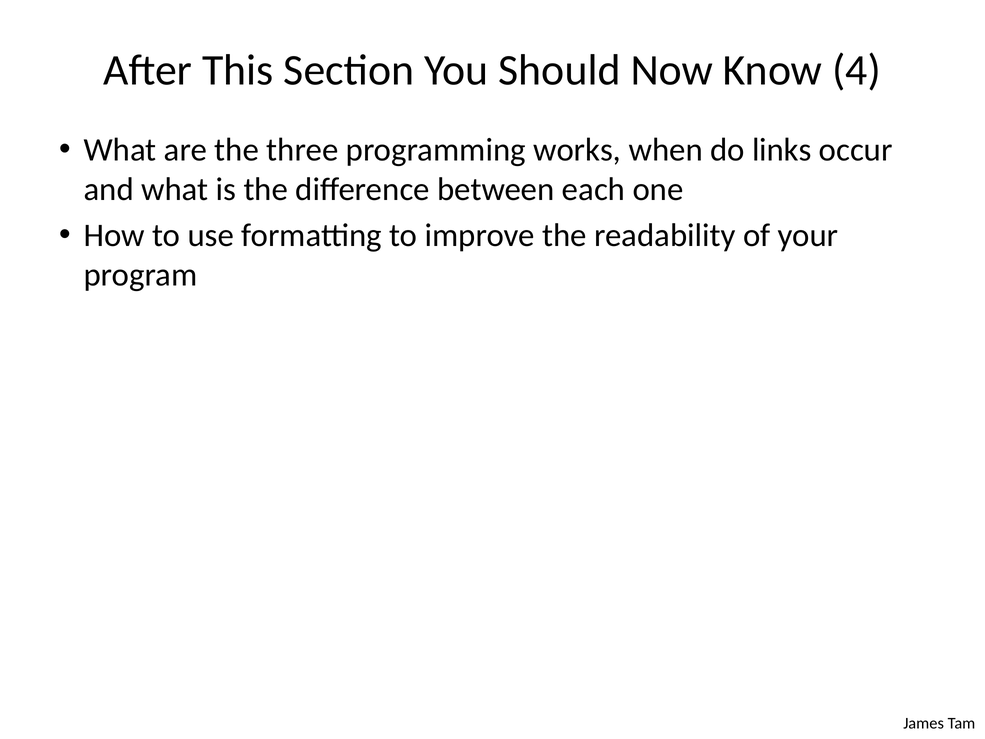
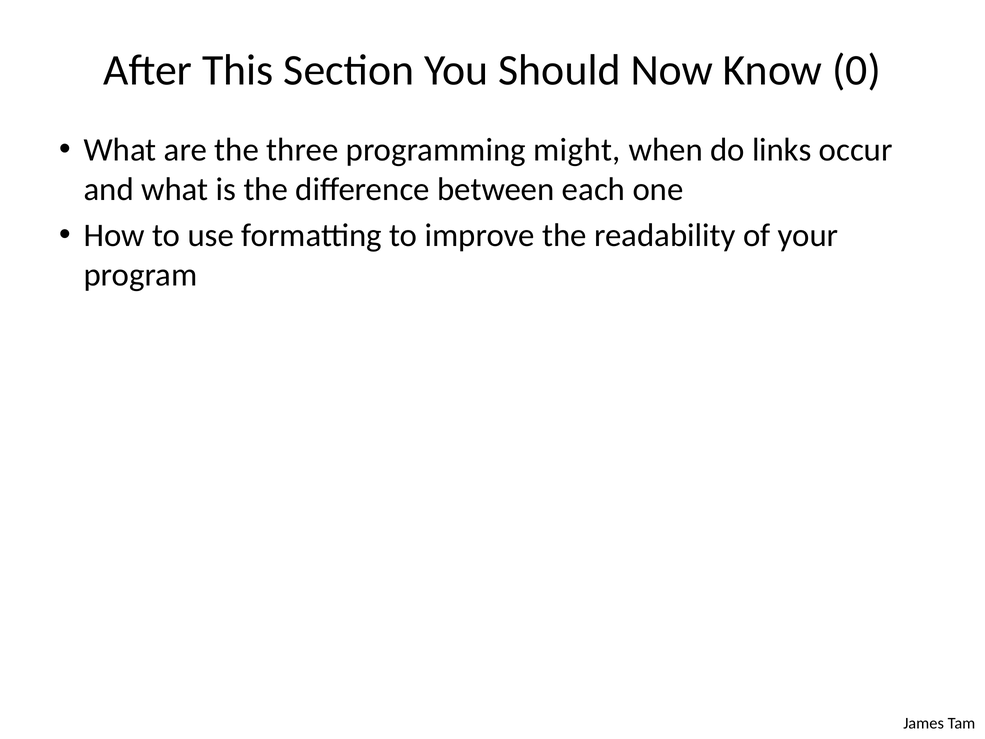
4: 4 -> 0 (857, 70)
works: works -> might (577, 150)
